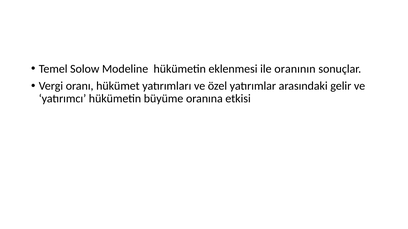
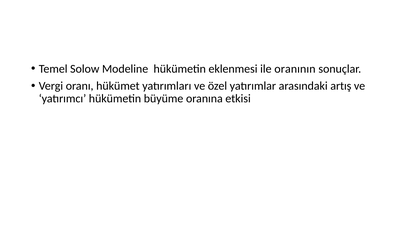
gelir: gelir -> artış (341, 86)
